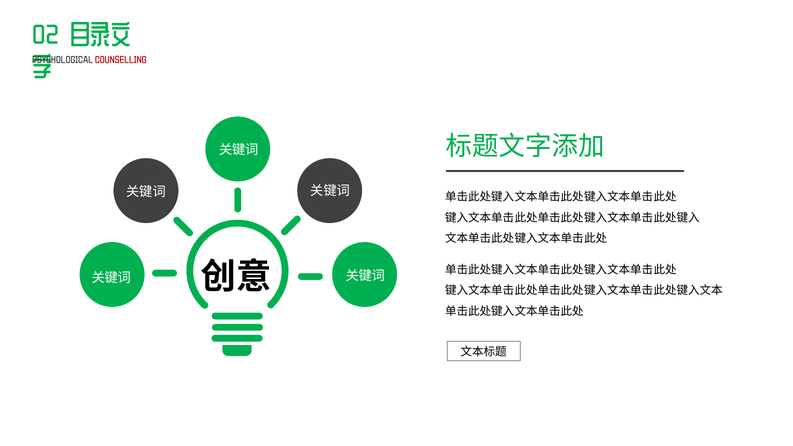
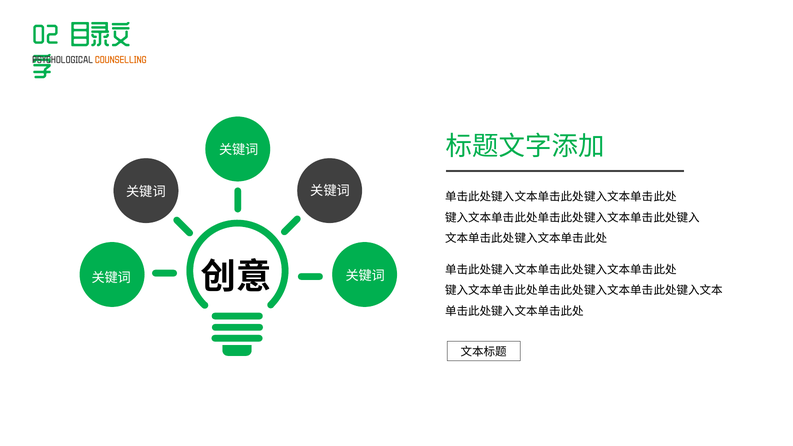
COUNSELLING colour: red -> orange (121, 60)
